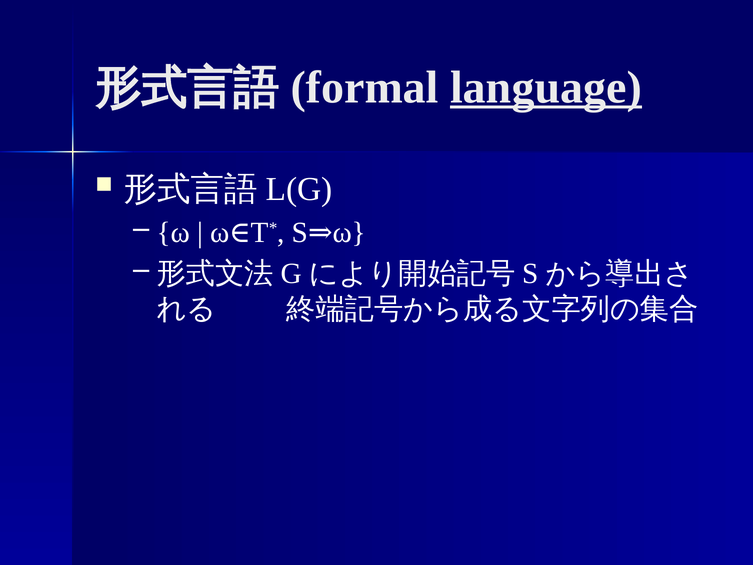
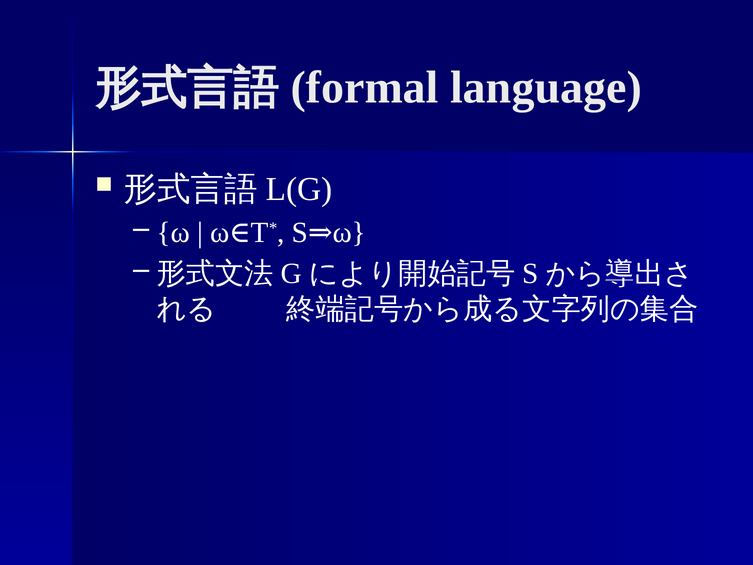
language underline: present -> none (546, 87)
